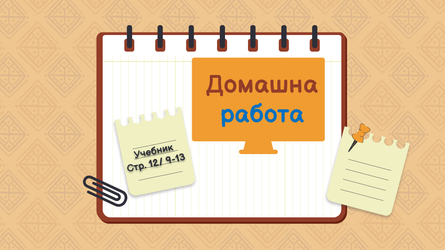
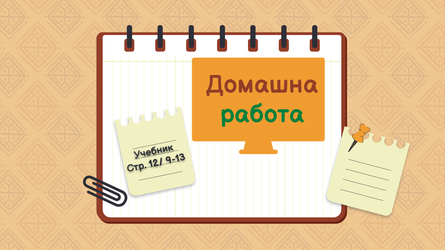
работа colour: blue -> green (262, 114)
